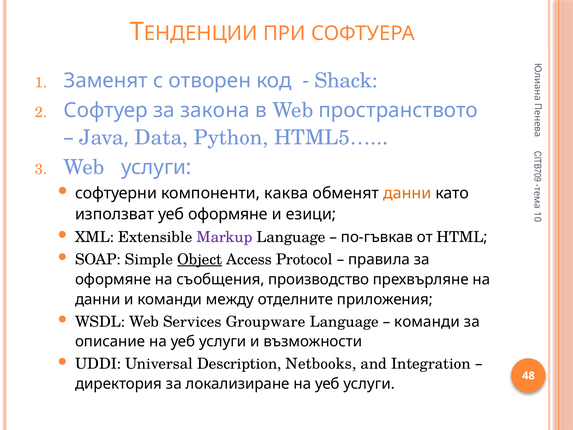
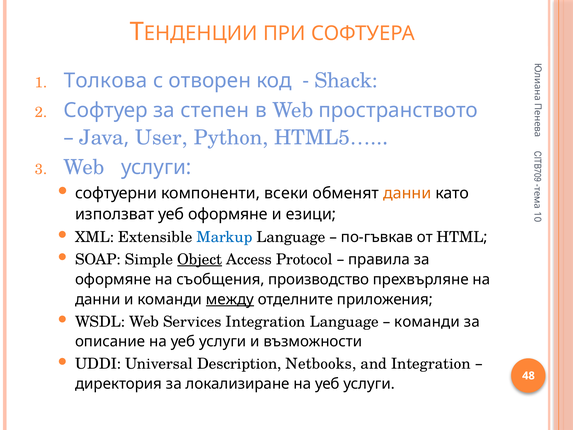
Заменят: Заменят -> Толкова (106, 81)
закона: закона -> степен (215, 110)
Data: Data -> User (161, 138)
каква: каква -> всеки (286, 193)
Markup colour: purple -> blue (224, 237)
между underline: none -> present (230, 299)
Services Groupware: Groupware -> Integration (266, 322)
